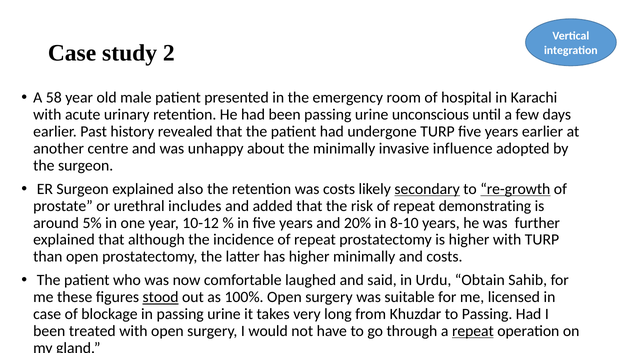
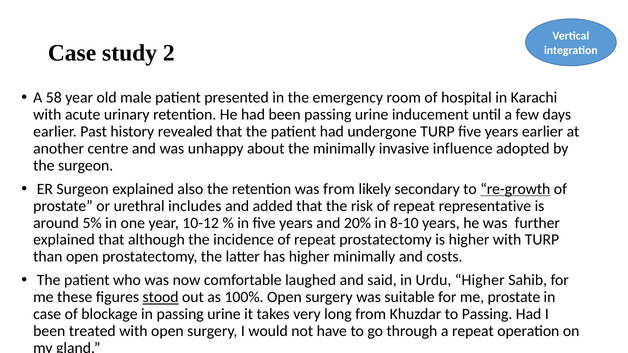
unconscious: unconscious -> inducement (430, 115)
was costs: costs -> from (339, 189)
secondary underline: present -> none (427, 189)
demonstrating: demonstrating -> representative (485, 206)
Urdu Obtain: Obtain -> Higher (480, 280)
me licensed: licensed -> prostate (514, 297)
repeat underline: present -> none (473, 331)
